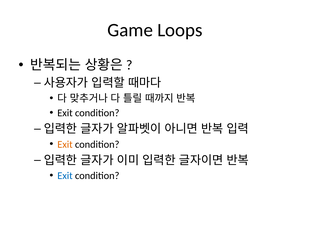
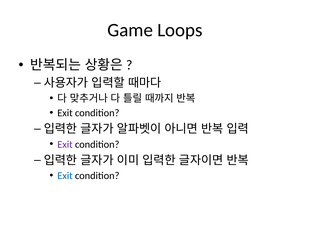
Exit colour: orange -> purple (65, 144)
